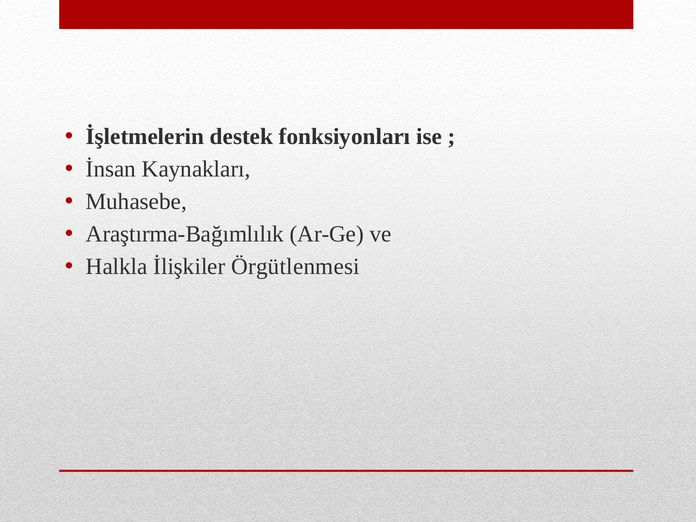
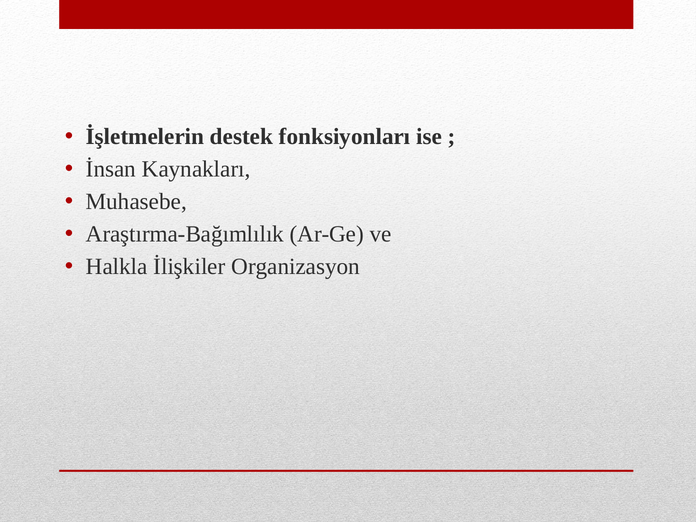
Örgütlenmesi: Örgütlenmesi -> Organizasyon (296, 267)
